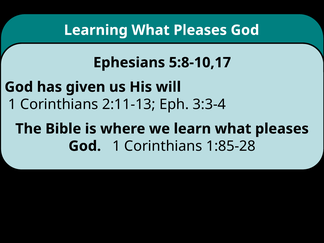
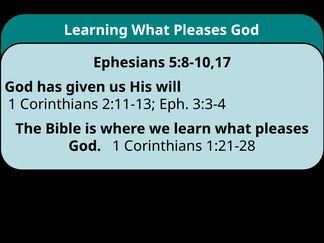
1:85-28: 1:85-28 -> 1:21-28 (231, 146)
